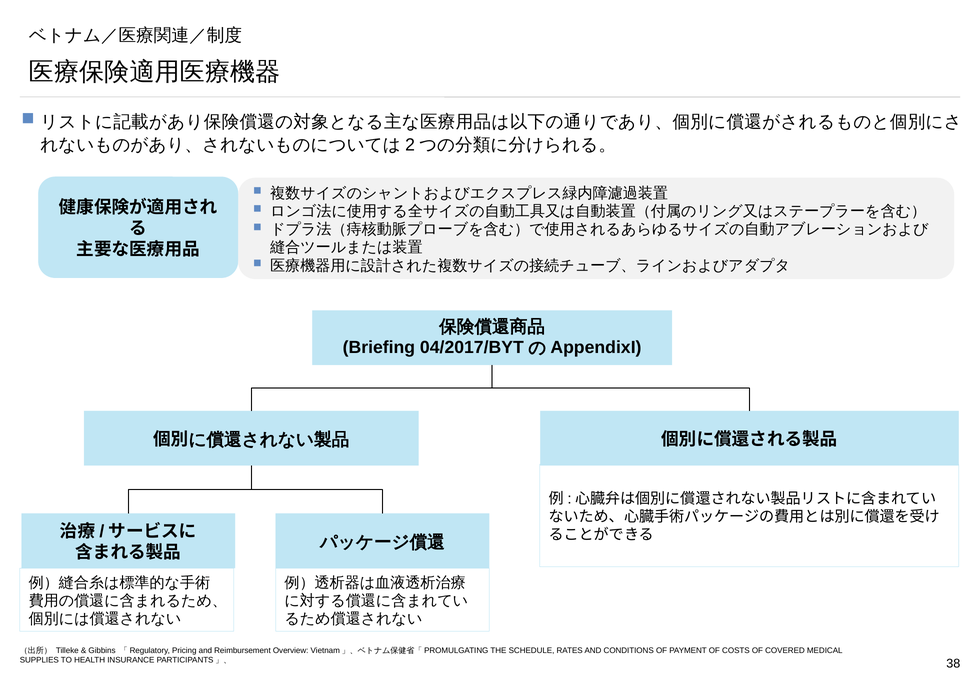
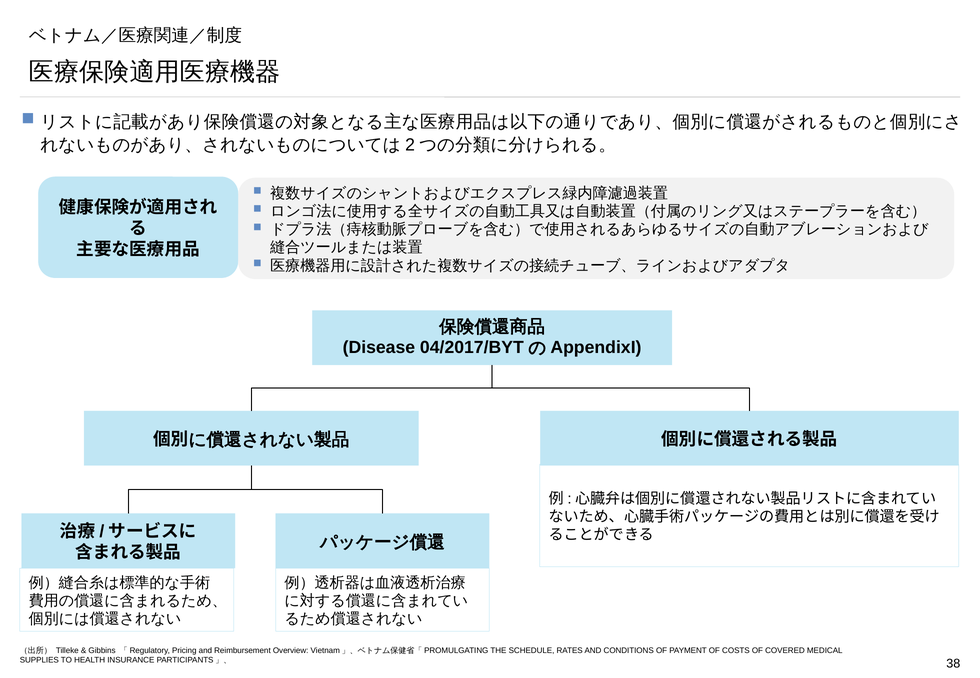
Briefing: Briefing -> Disease (379, 348)
